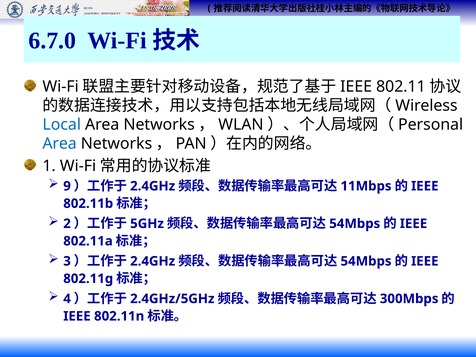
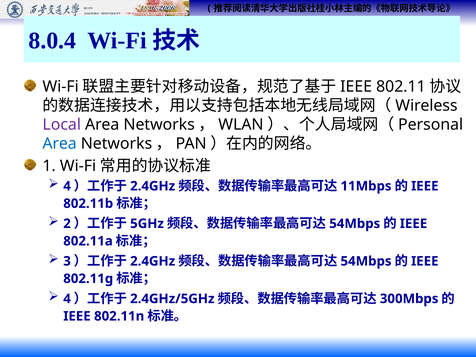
6.7.0: 6.7.0 -> 8.0.4 (52, 41)
Local colour: blue -> purple (62, 125)
9: 9 -> 4 (67, 186)
